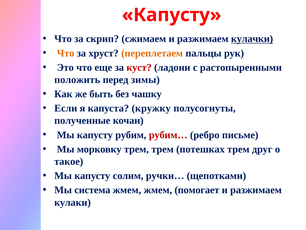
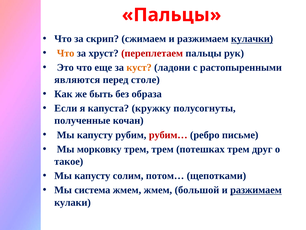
Капусту: Капусту -> Пальцы (172, 15)
переплетаем colour: orange -> red (152, 53)
куст colour: red -> orange (139, 67)
положить: положить -> являются (77, 80)
зимы: зимы -> столе (145, 80)
чашку: чашку -> образа (147, 94)
ручки…: ручки… -> потом… (165, 175)
помогает: помогает -> большой (197, 190)
разжимаем underline: none -> present (256, 190)
